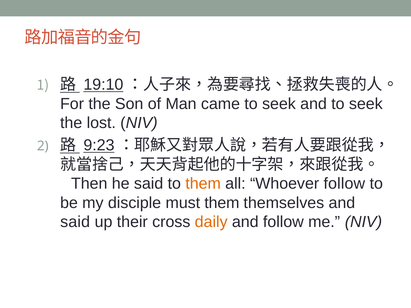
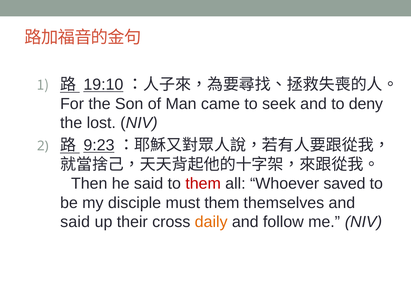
and to seek: seek -> deny (366, 104)
them colour: orange -> red (203, 184)
Whoever follow: follow -> saved (344, 184)
